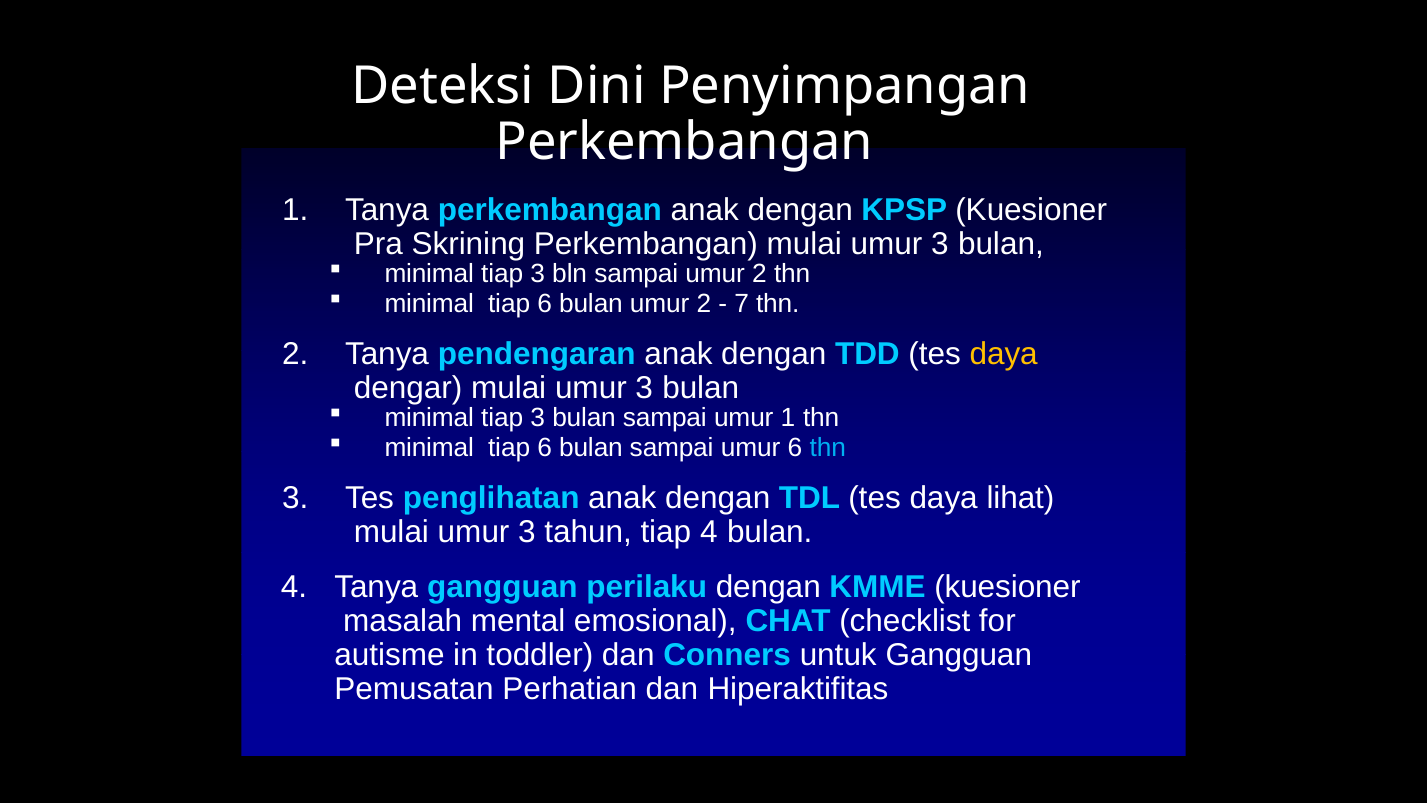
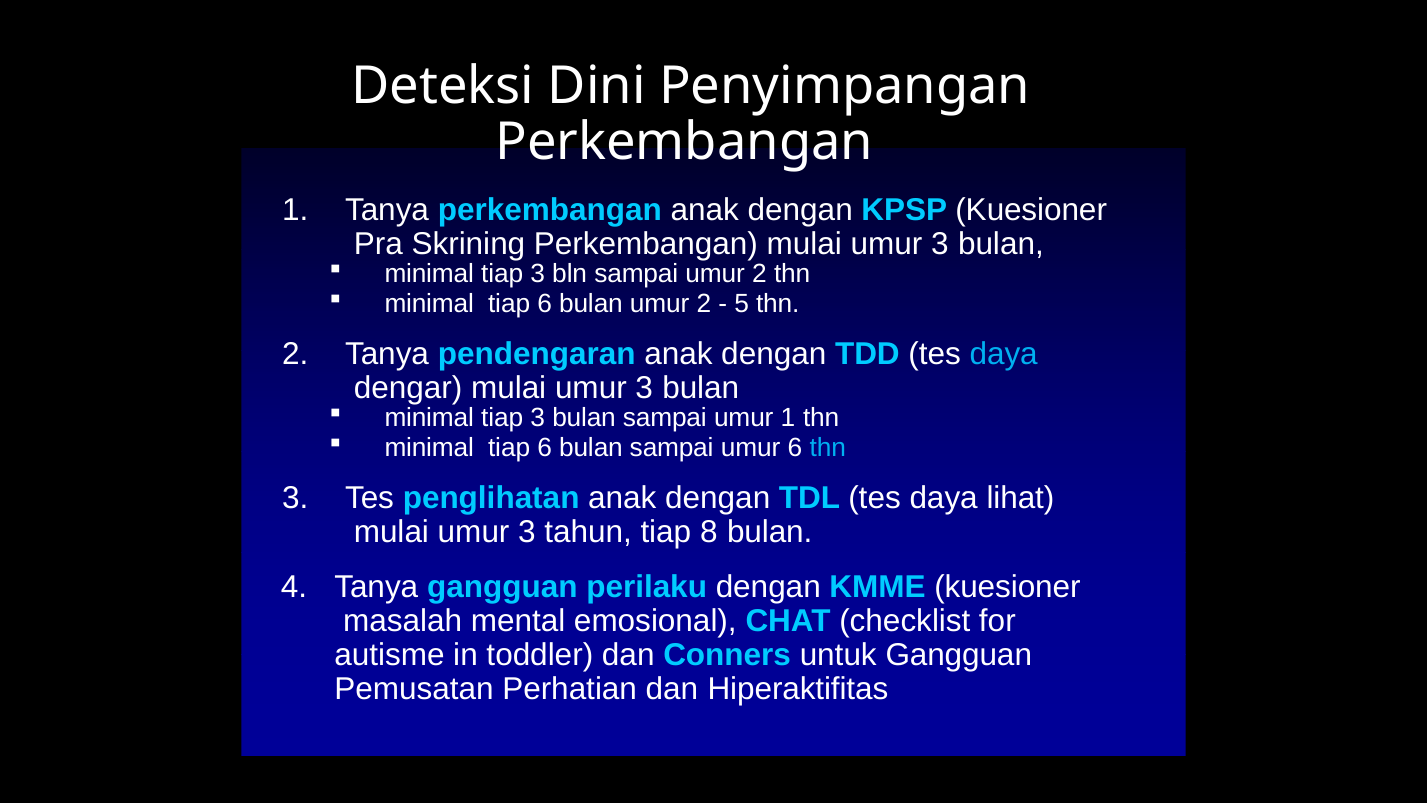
7: 7 -> 5 (742, 304)
daya colour: yellow -> light blue (1004, 354)
tiap 4: 4 -> 8 (709, 532)
